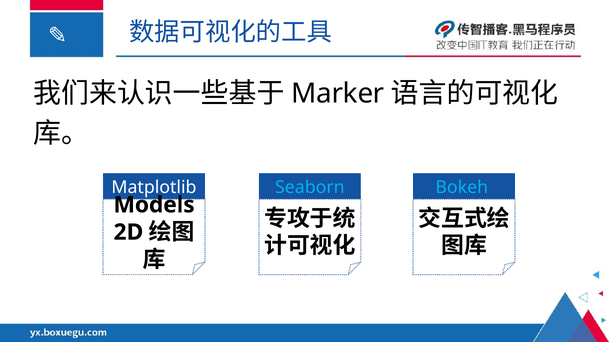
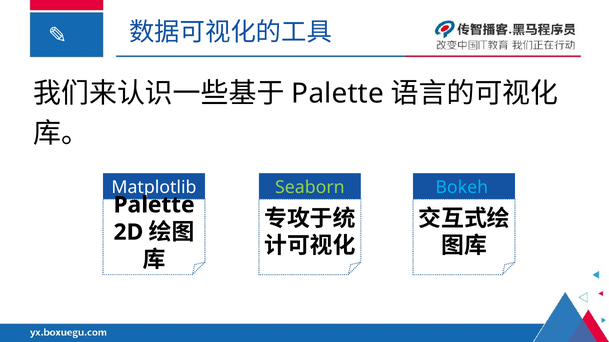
Marker: Marker -> Palette (338, 94)
Seaborn colour: light blue -> light green (310, 188)
Models: Models -> Palette (154, 205)
